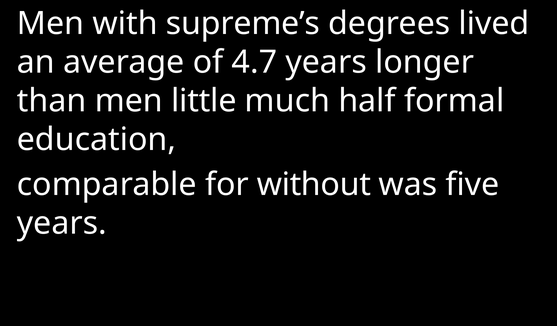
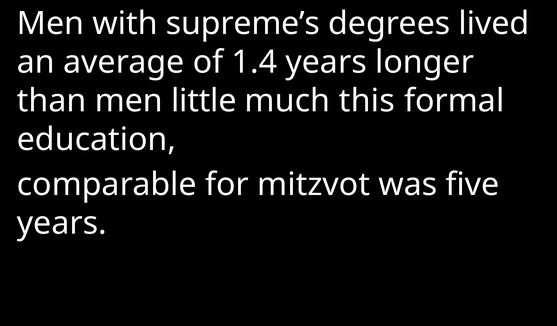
4.7: 4.7 -> 1.4 (254, 62)
half: half -> this (367, 101)
without: without -> mitzvot (314, 185)
